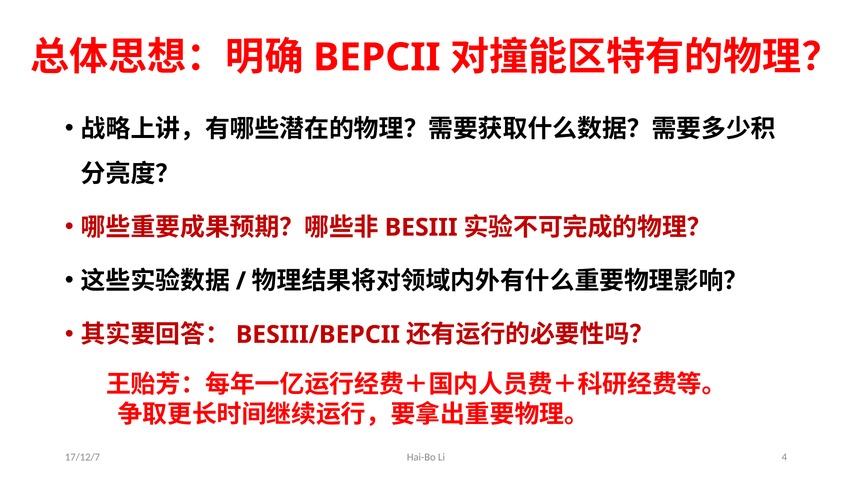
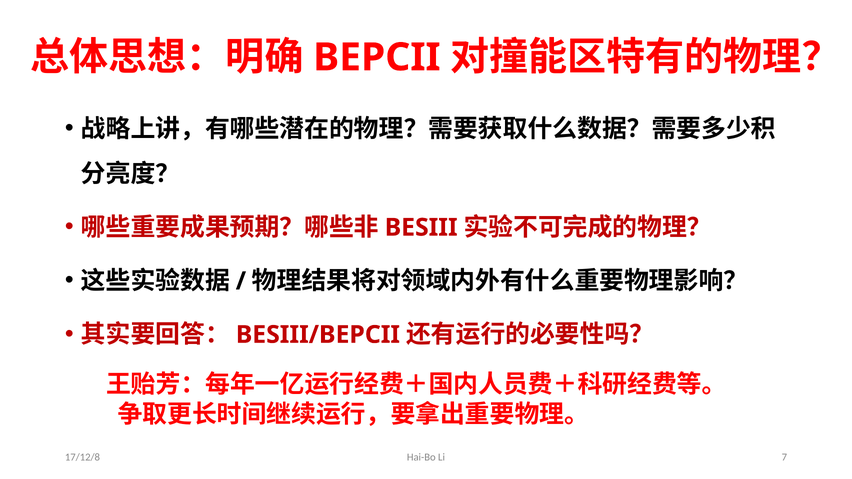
17/12/7: 17/12/7 -> 17/12/8 (82, 458)
4: 4 -> 7 (784, 458)
